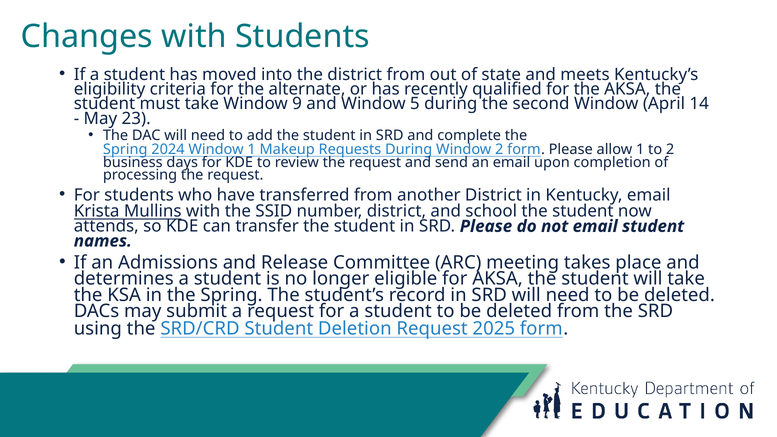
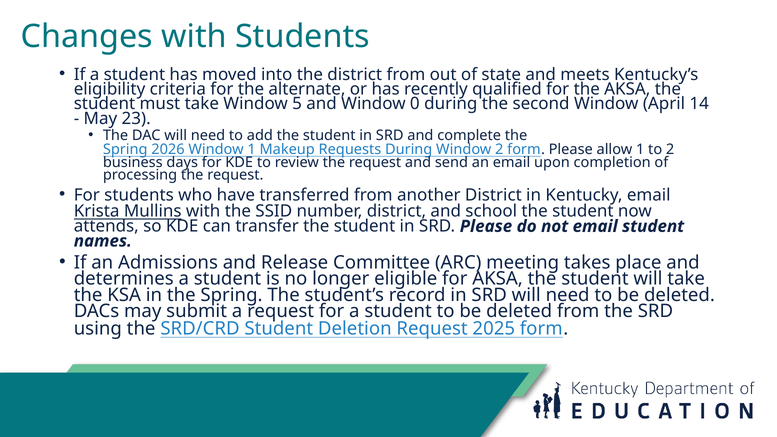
9: 9 -> 5 (297, 104)
5: 5 -> 0 (415, 104)
2024: 2024 -> 2026 (168, 150)
